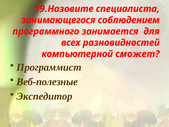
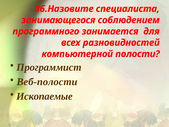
19.Назовите: 19.Назовите -> 86.Назовите (64, 9)
сможет: сможет -> полости (137, 54)
Веб-полезные: Веб-полезные -> Веб-полости (47, 82)
Экспедитор: Экспедитор -> Ископаемые (44, 96)
